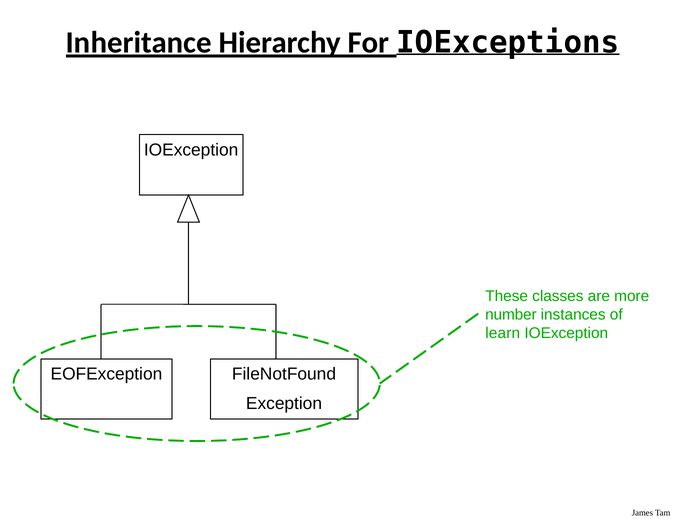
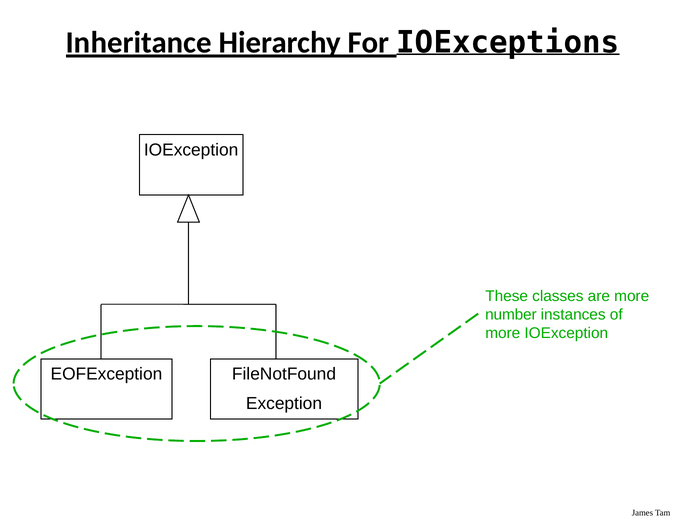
learn: learn -> more (503, 333)
